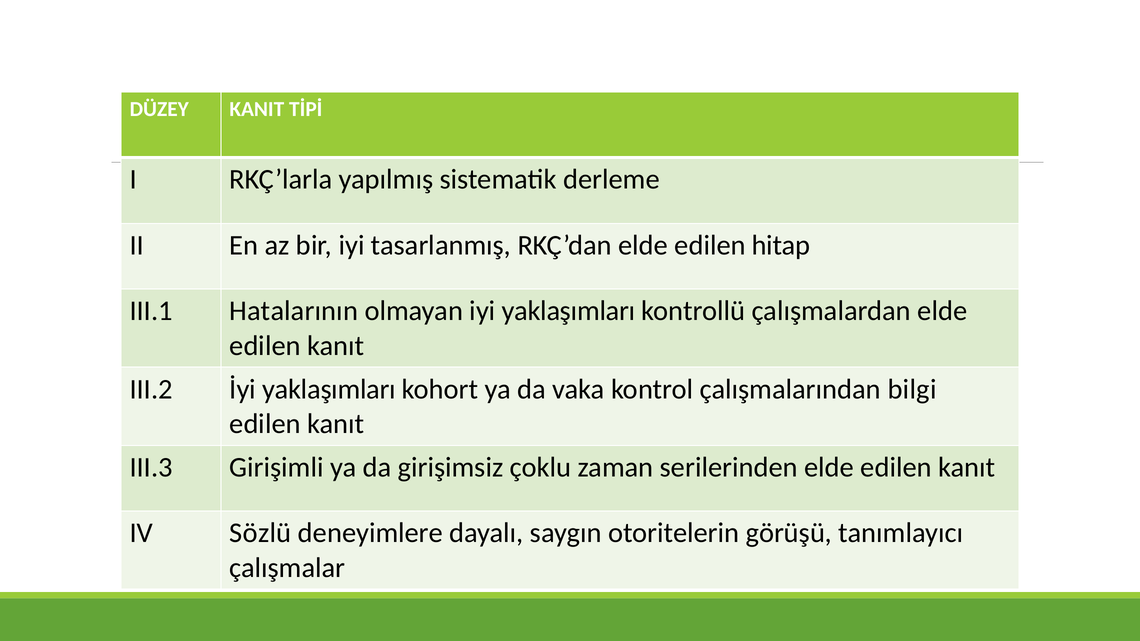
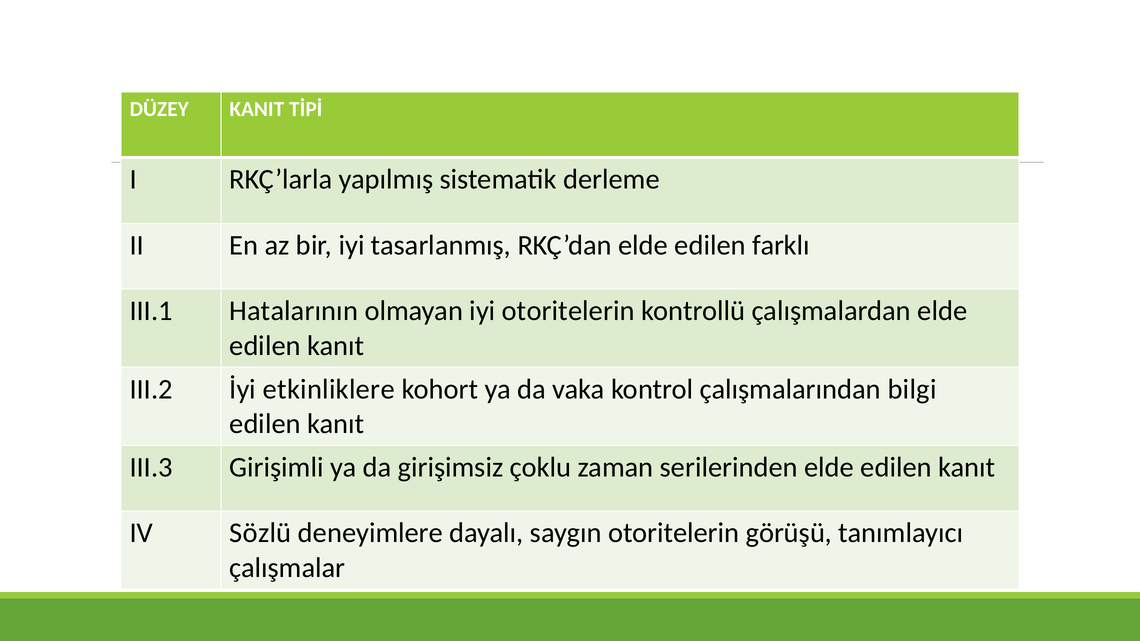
hitap: hitap -> farklı (781, 245)
iyi yaklaşımları: yaklaşımları -> otoritelerin (568, 311)
İyi yaklaşımları: yaklaşımları -> etkinliklere (329, 389)
